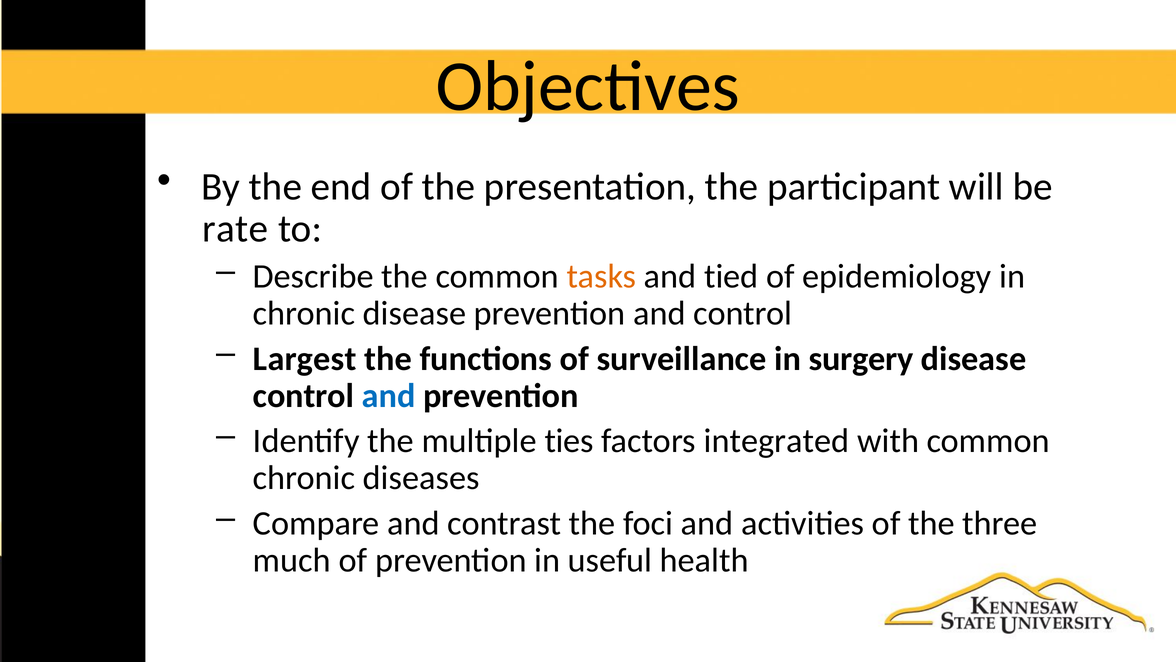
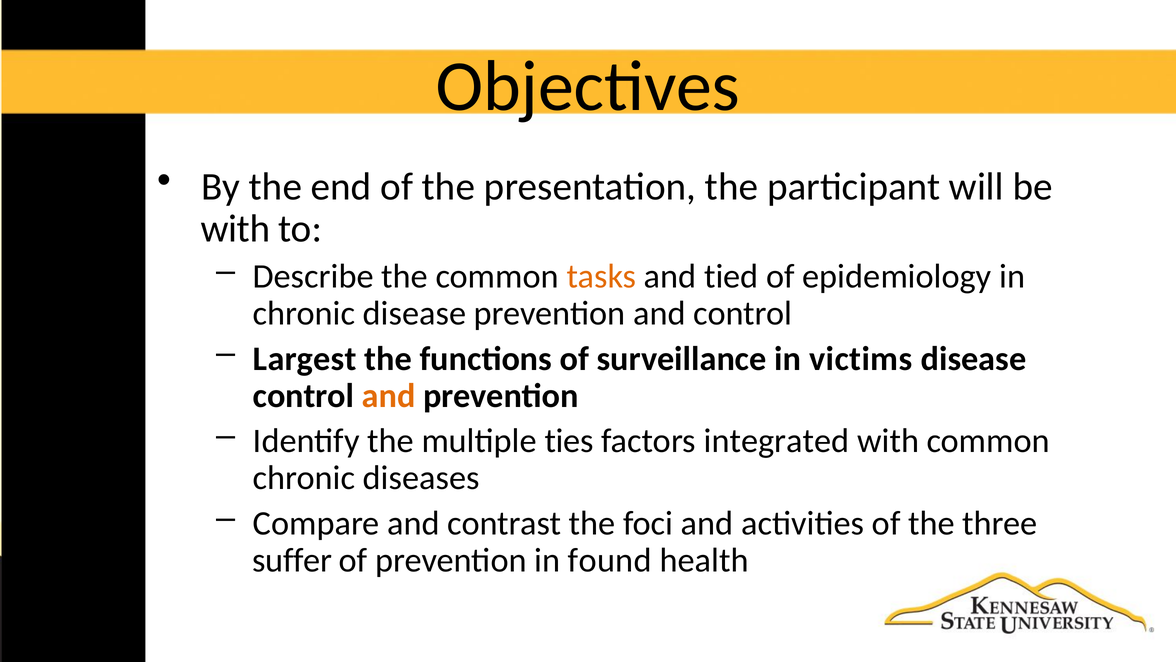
rate: rate -> with (236, 229)
surgery: surgery -> victims (861, 358)
and colour: blue -> orange (389, 395)
much: much -> suffer (292, 560)
useful: useful -> found (610, 560)
